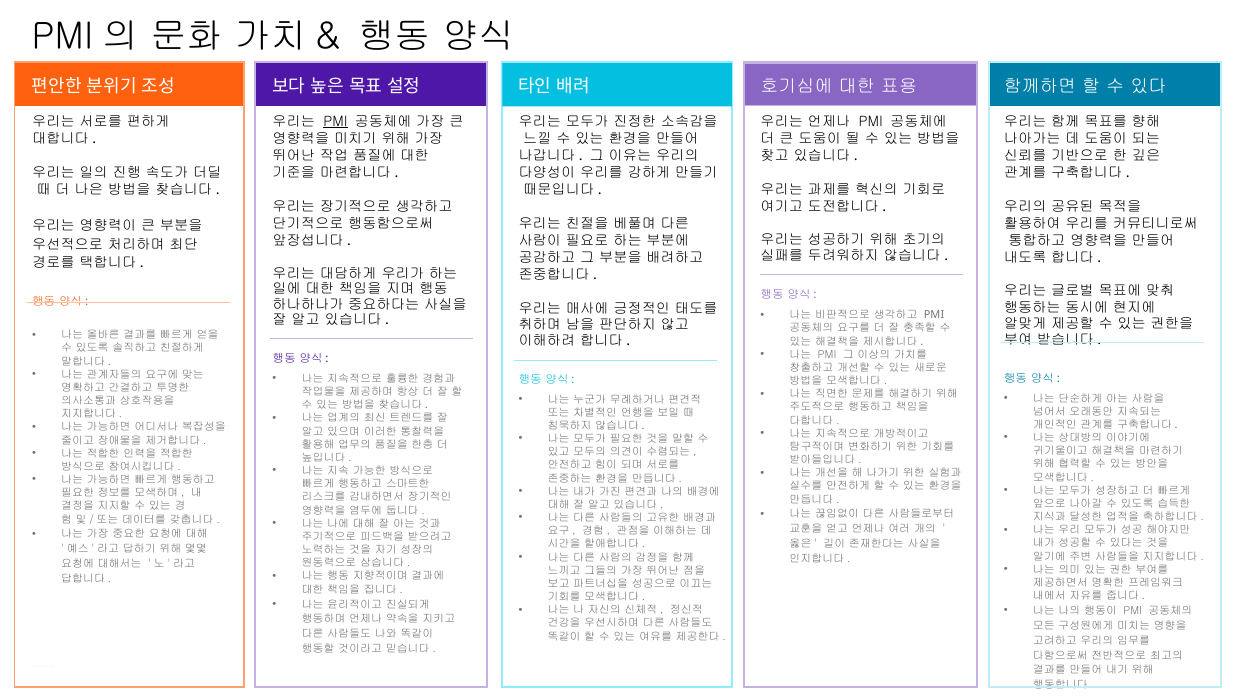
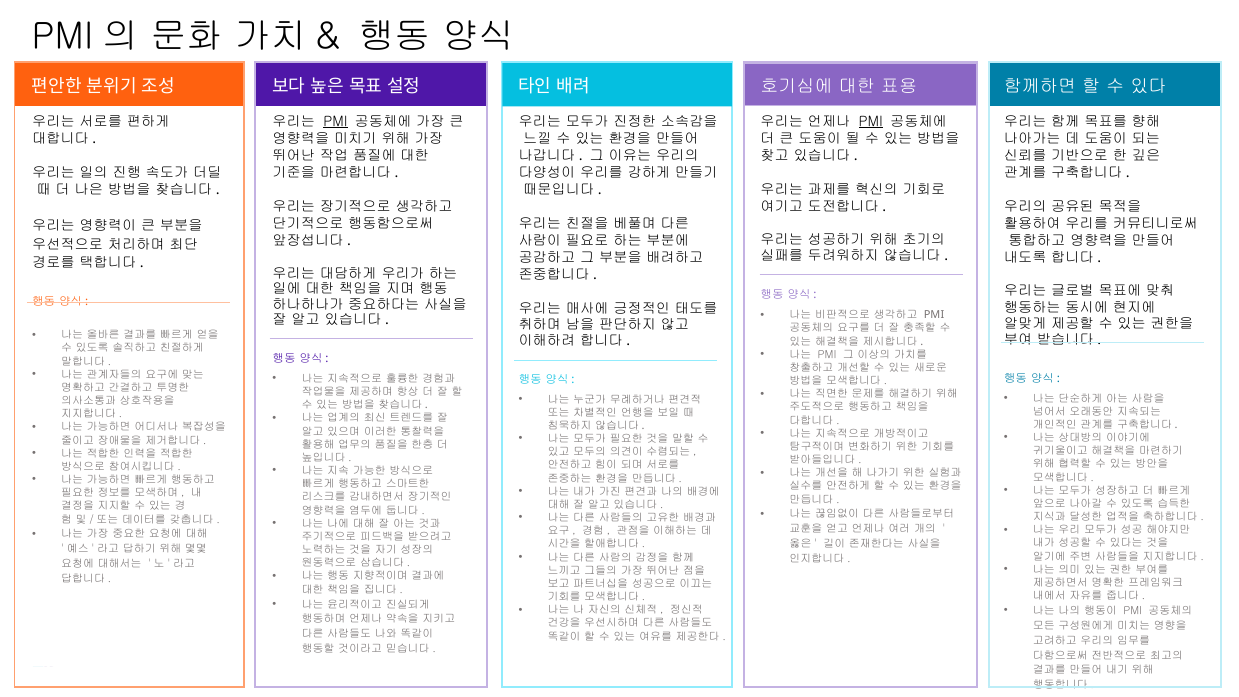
PMI underline: none -> present (871, 122)
